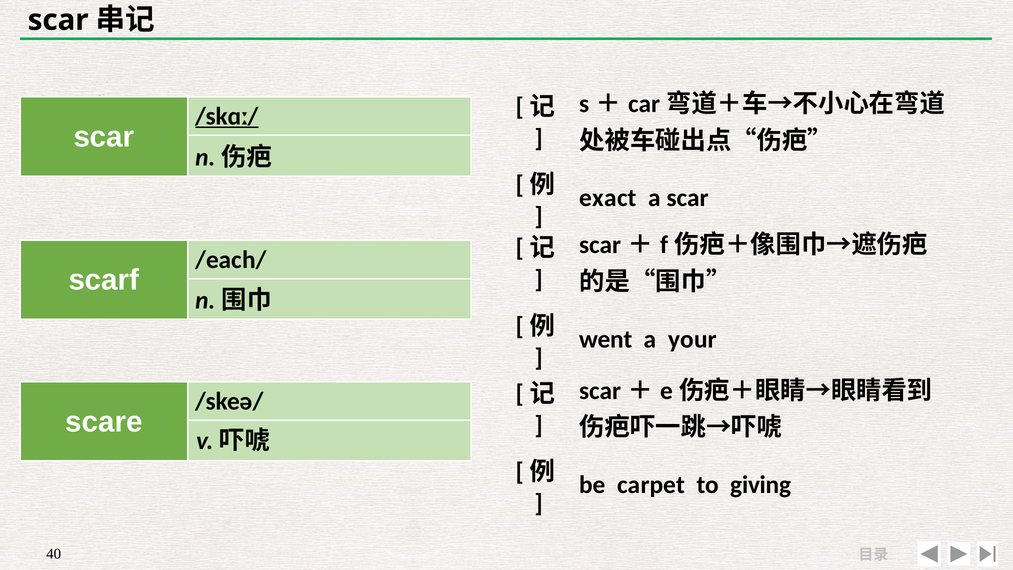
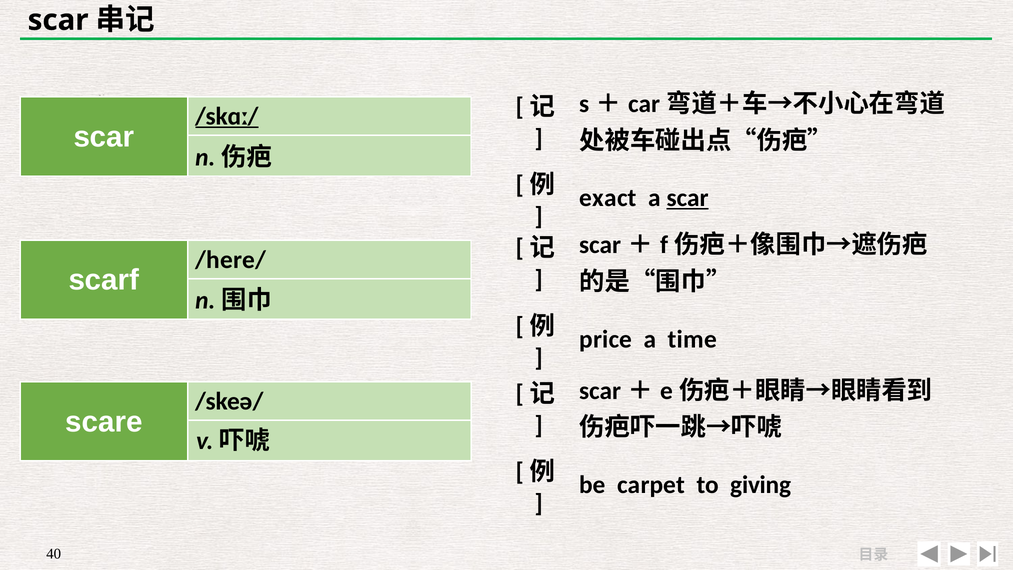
scar underline: none -> present (688, 198)
/each/: /each/ -> /here/ (231, 260)
went: went -> price (606, 339)
your: your -> time (693, 339)
